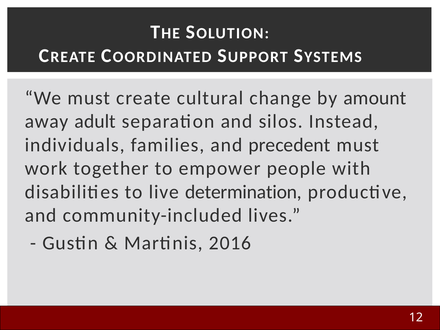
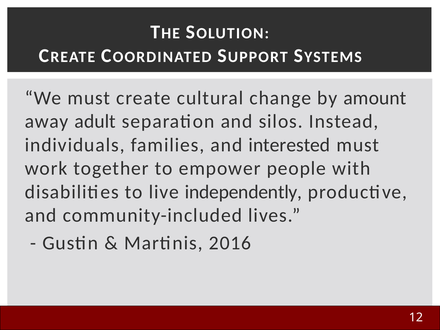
precedent: precedent -> interested (289, 145)
determination: determination -> independently (243, 192)
